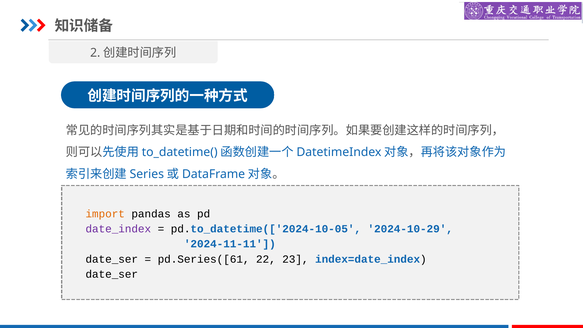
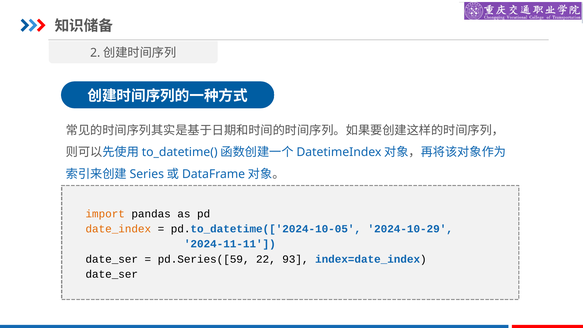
date_index colour: purple -> orange (118, 229)
pd.Series([61: pd.Series([61 -> pd.Series([59 (204, 259)
23: 23 -> 93 (295, 259)
